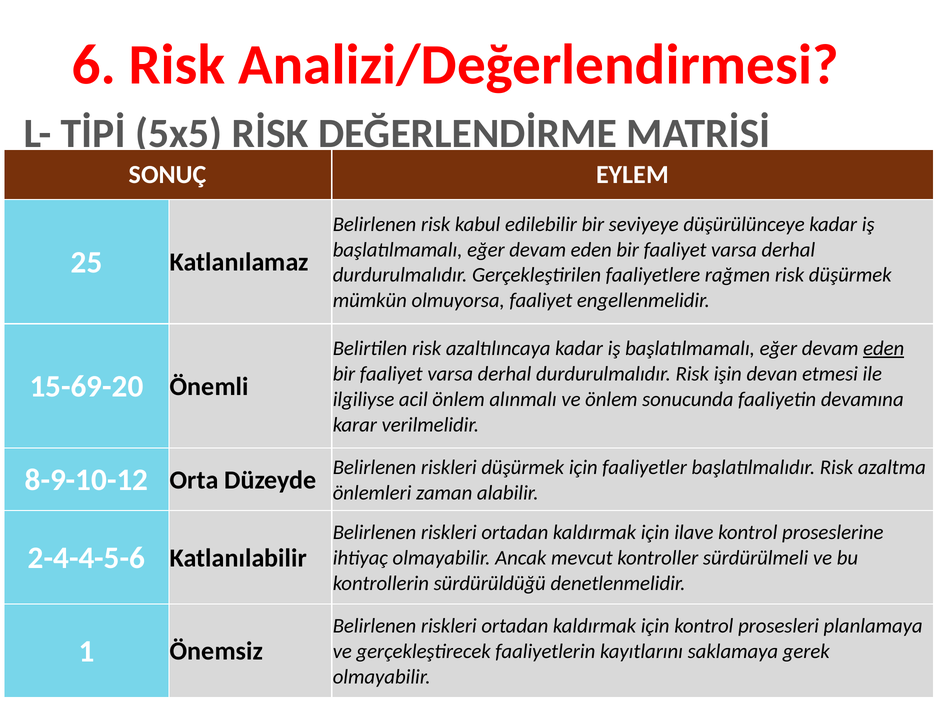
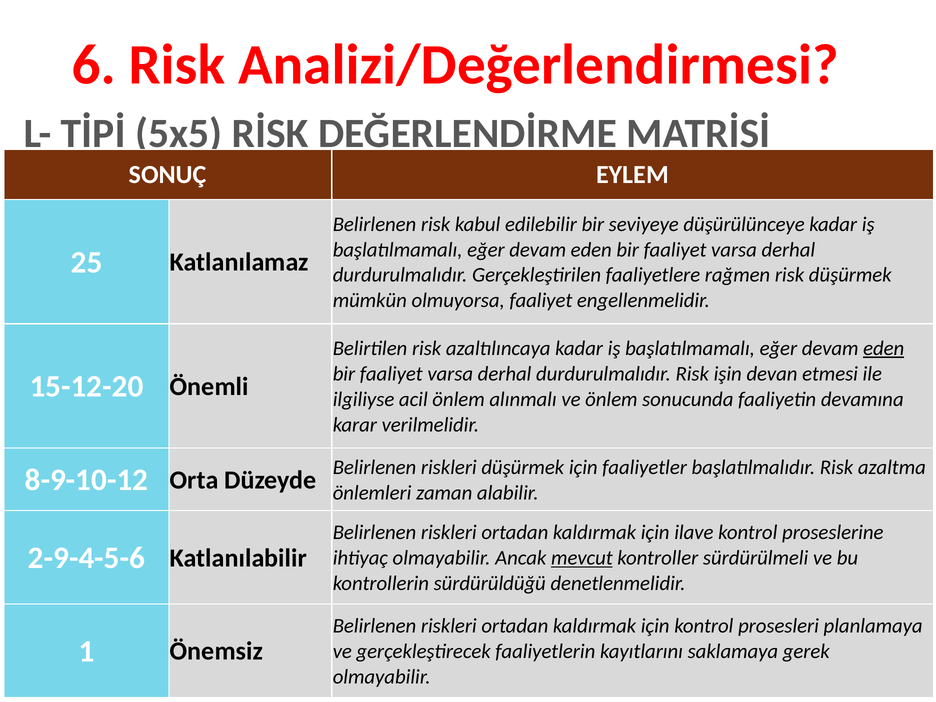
15-69-20: 15-69-20 -> 15-12-20 (86, 387)
2-4-4-5-6: 2-4-4-5-6 -> 2-9-4-5-6 (86, 558)
mevcut underline: none -> present (582, 558)
